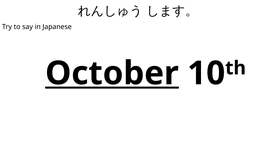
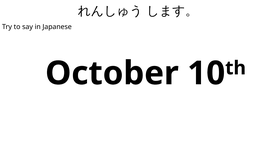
October underline: present -> none (112, 73)
